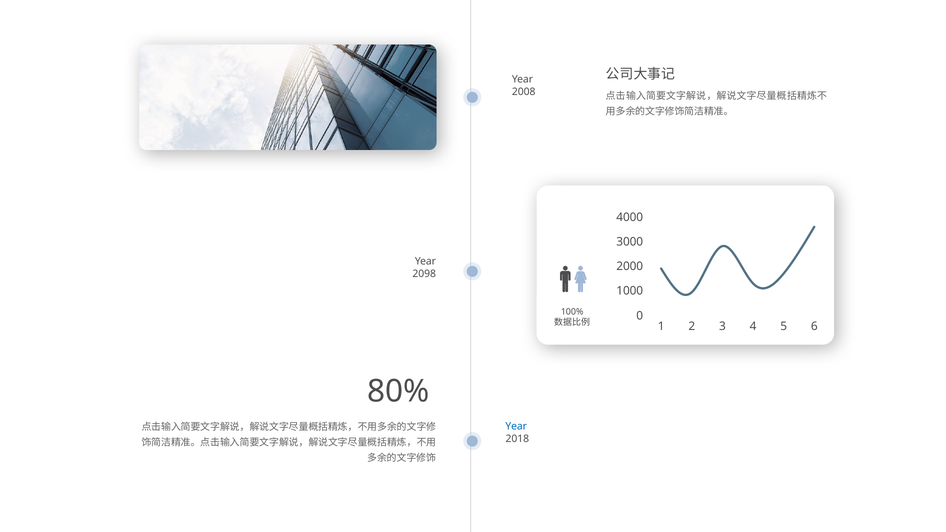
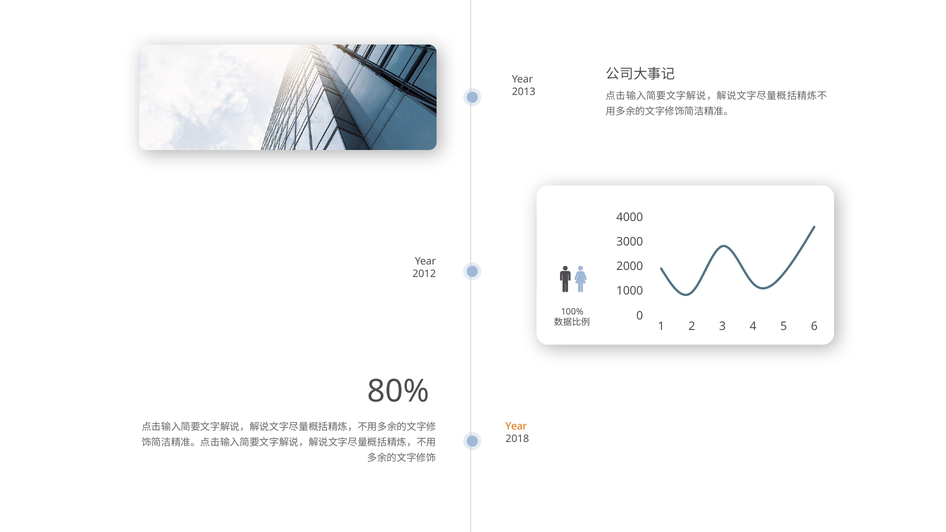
2008: 2008 -> 2013 (524, 92)
2098: 2098 -> 2012 (424, 274)
Year colour: blue -> orange (516, 427)
